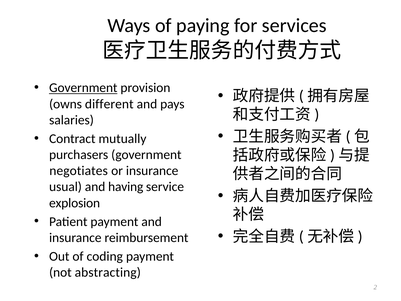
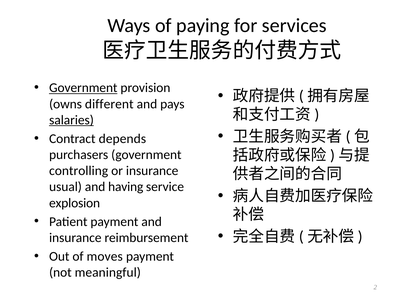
salaries underline: none -> present (71, 120)
mutually: mutually -> depends (122, 139)
negotiates: negotiates -> controlling (79, 171)
coding: coding -> moves (105, 256)
abstracting: abstracting -> meaningful (108, 272)
